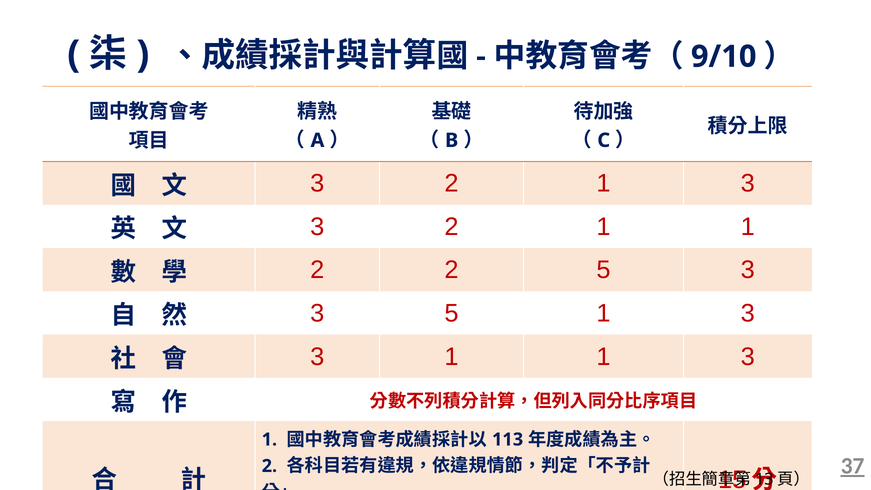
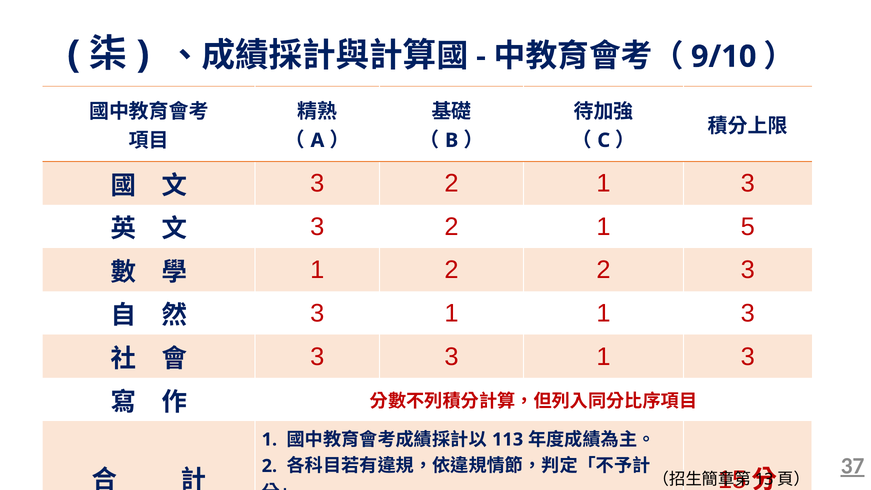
2 1 1: 1 -> 5 (748, 227)
2: 2 -> 1 (317, 270)
2 5: 5 -> 2 (604, 270)
5: 5 -> 1 (452, 313)
3 1: 1 -> 3 (452, 357)
